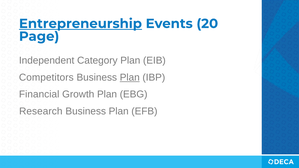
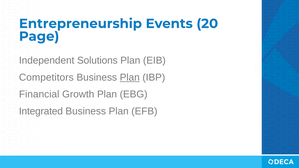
Entrepreneurship underline: present -> none (80, 24)
Category: Category -> Solutions (97, 60)
Research: Research -> Integrated (41, 111)
